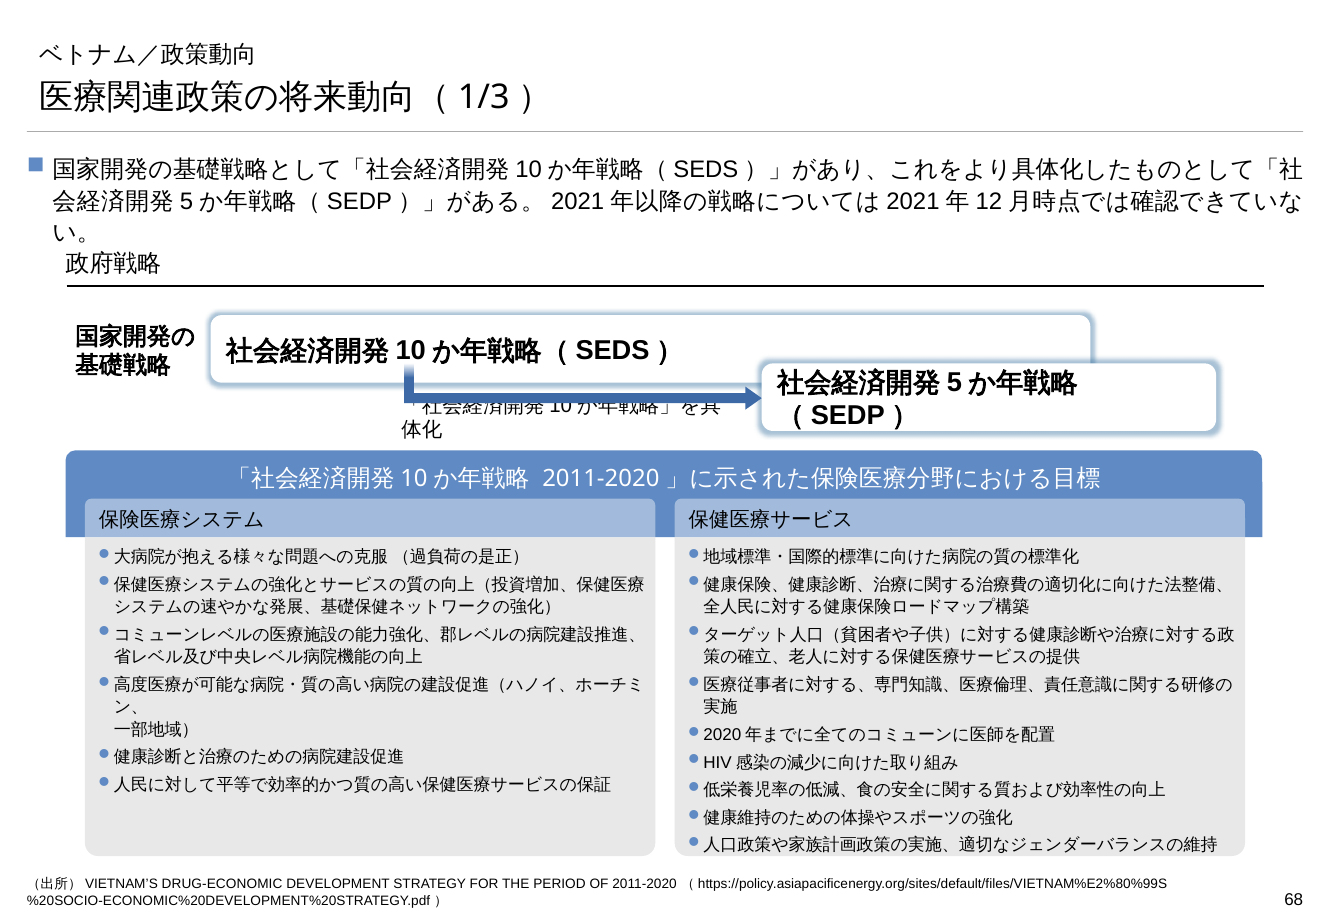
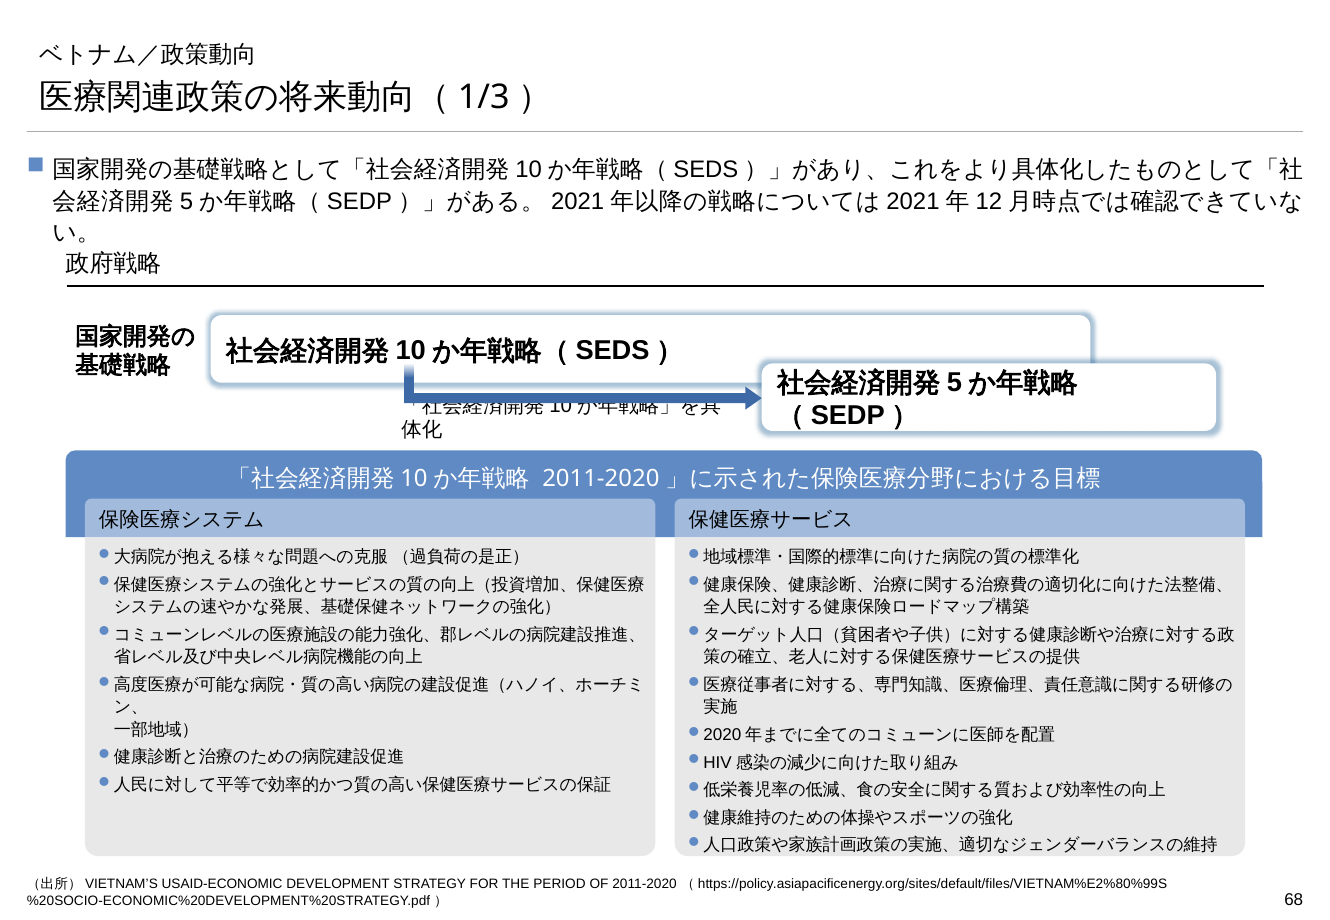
DRUG-ECONOMIC: DRUG-ECONOMIC -> USAID-ECONOMIC (222, 885)
